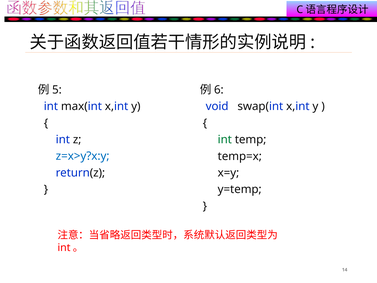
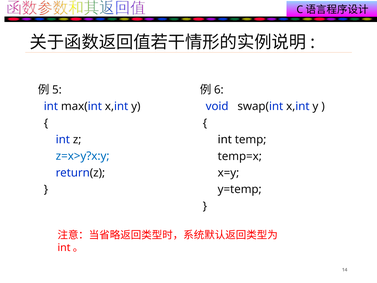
int colour: green -> black (225, 139)
